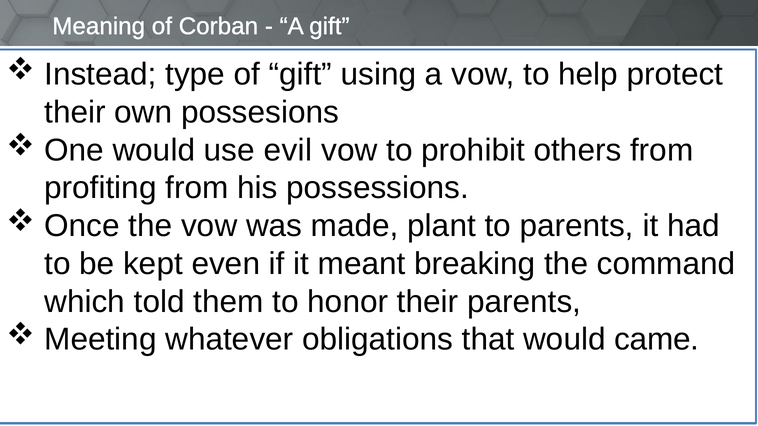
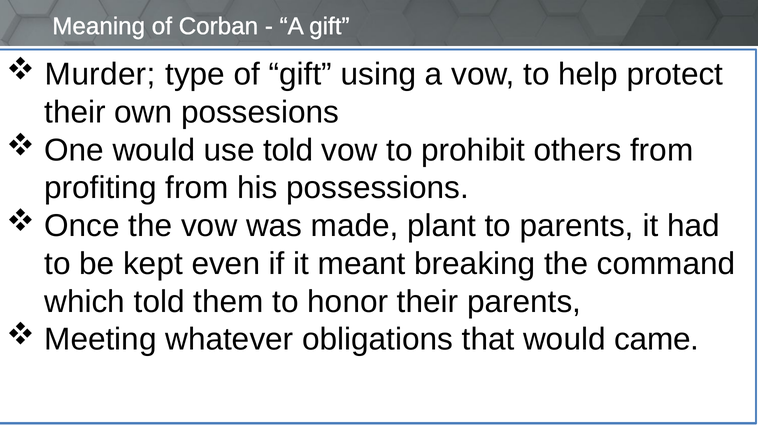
Instead: Instead -> Murder (100, 75)
use evil: evil -> told (288, 150)
